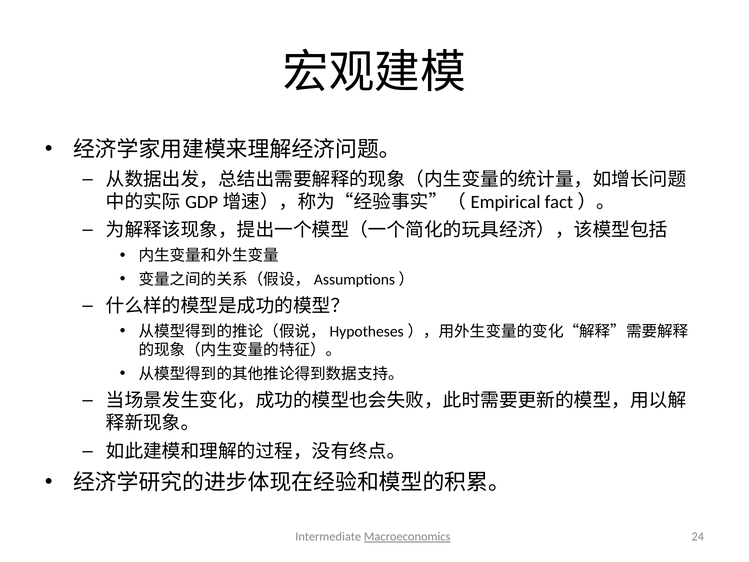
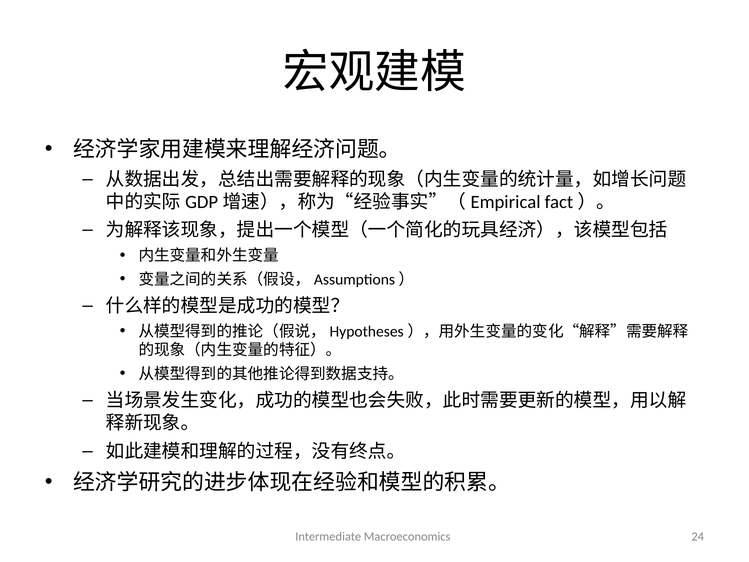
Macroeconomics underline: present -> none (407, 536)
